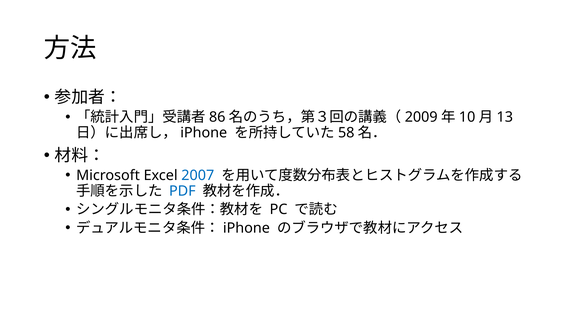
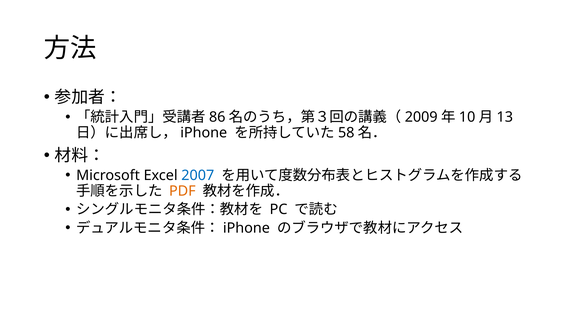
PDF colour: blue -> orange (182, 191)
